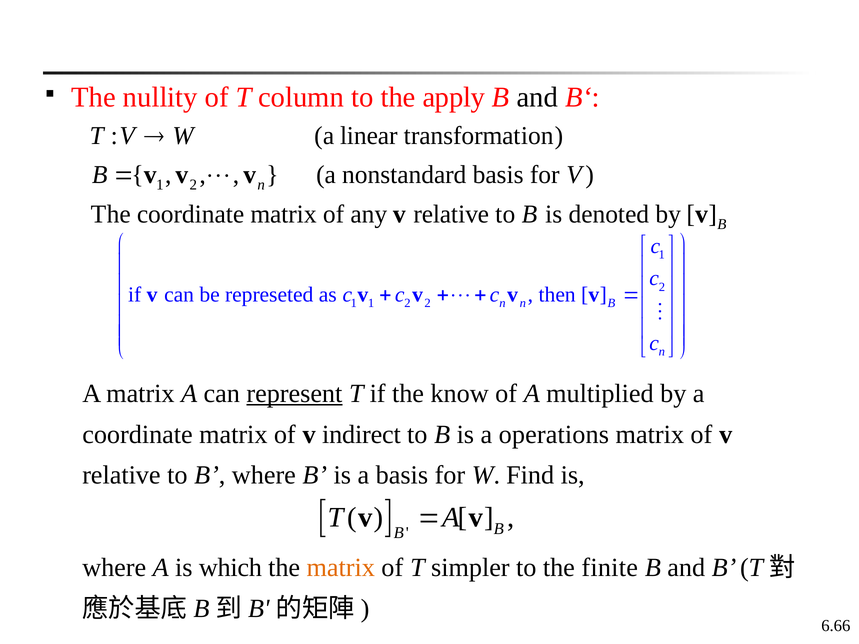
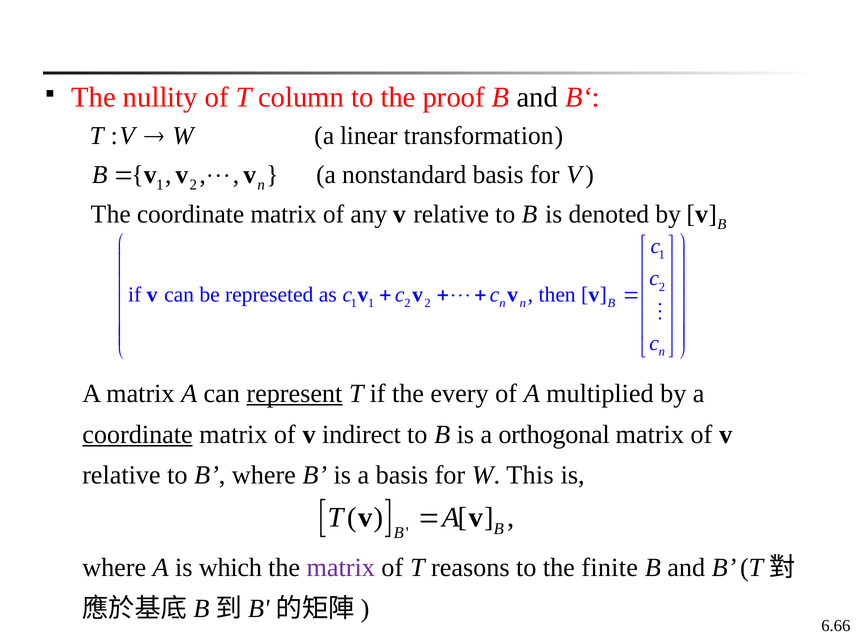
apply: apply -> proof (454, 97)
know: know -> every (460, 394)
coordinate underline: none -> present (137, 435)
operations: operations -> orthogonal (554, 435)
Find: Find -> This (530, 475)
matrix colour: orange -> purple (341, 568)
simpler: simpler -> reasons (470, 568)
